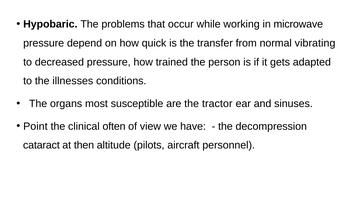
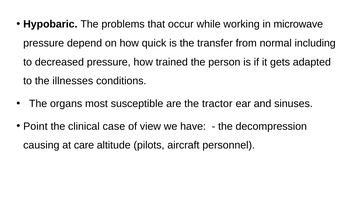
vibrating: vibrating -> including (315, 43)
often: often -> case (114, 126)
cataract: cataract -> causing (41, 145)
then: then -> care (84, 145)
